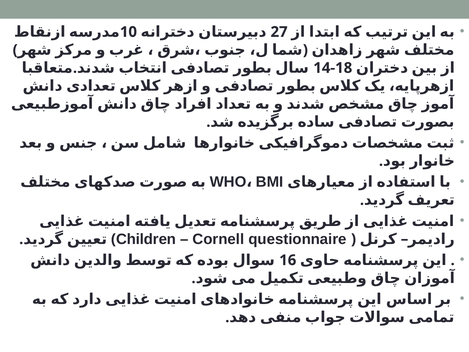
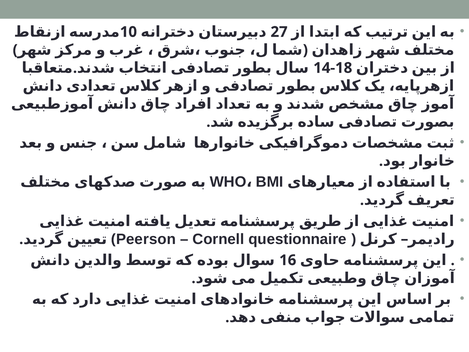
Children: Children -> Peerson (146, 239)
